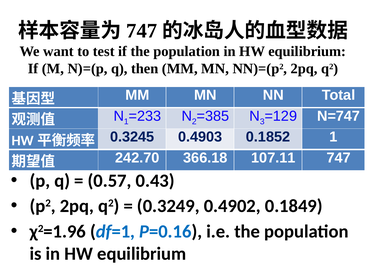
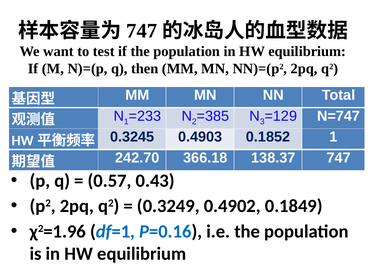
107.11: 107.11 -> 138.37 (273, 158)
